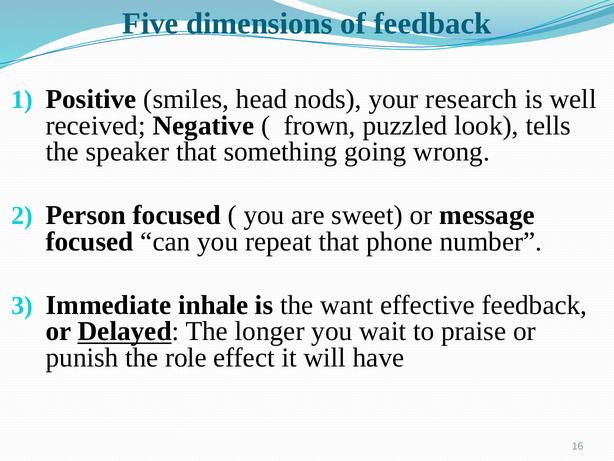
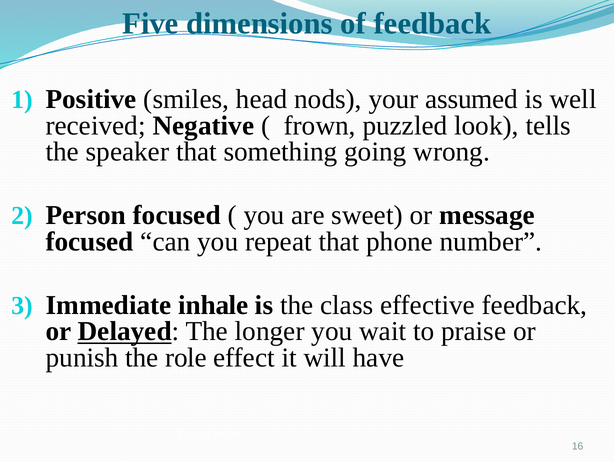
research: research -> assumed (472, 99)
want: want -> class (347, 305)
